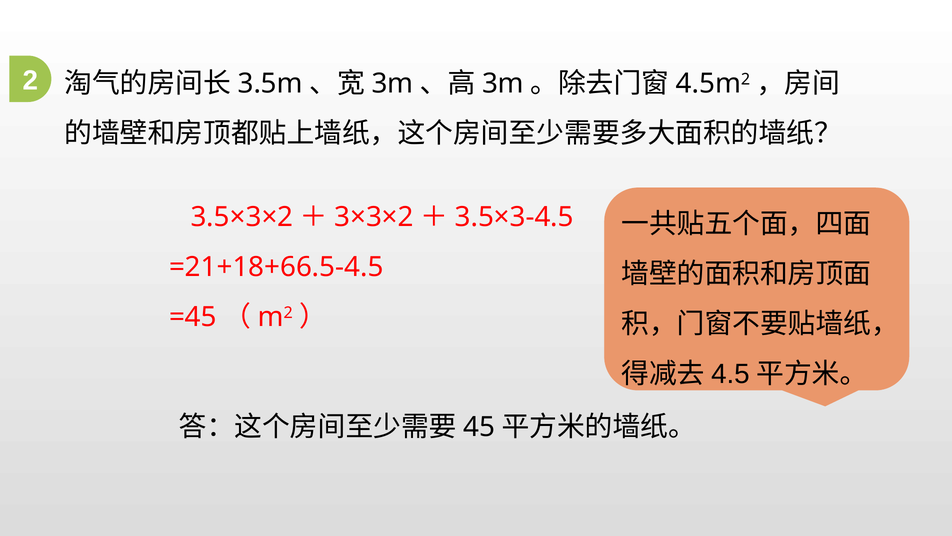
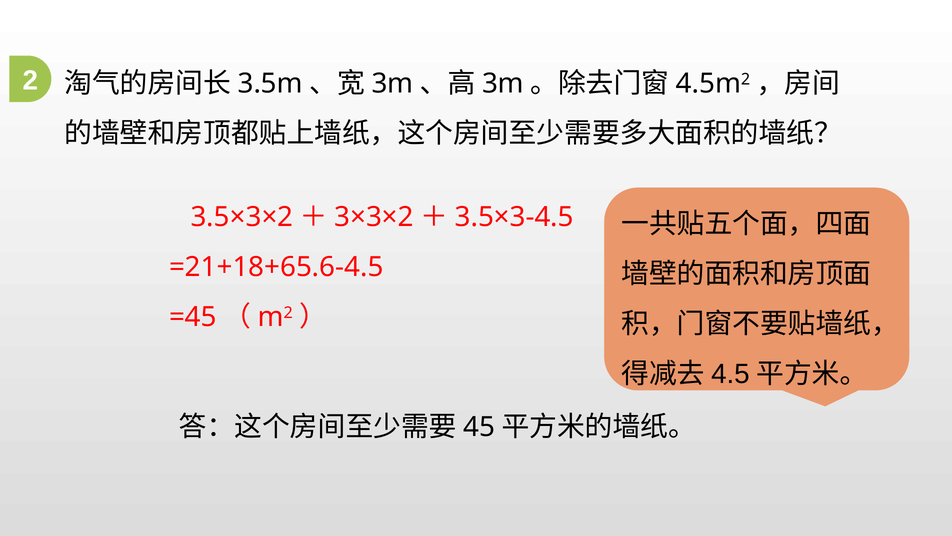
=21+18+66.5-4.5: =21+18+66.5-4.5 -> =21+18+65.6-4.5 (276, 267)
